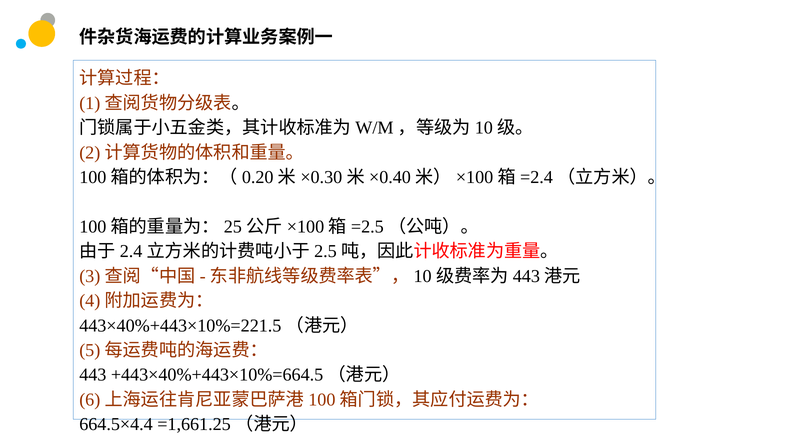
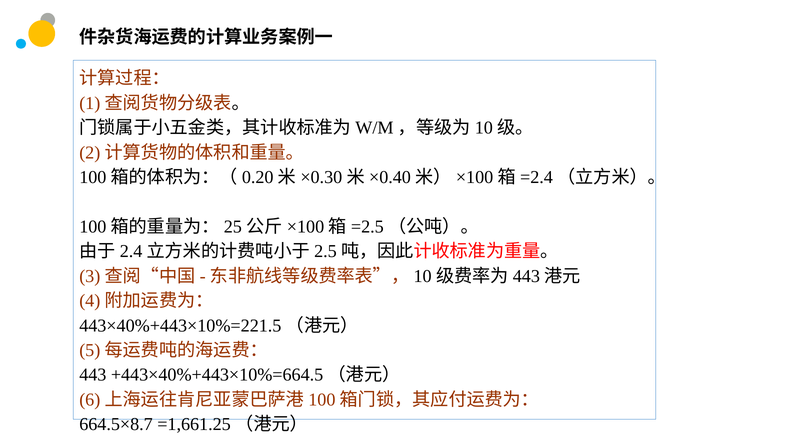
664.5×4.4: 664.5×4.4 -> 664.5×8.7 (116, 425)
